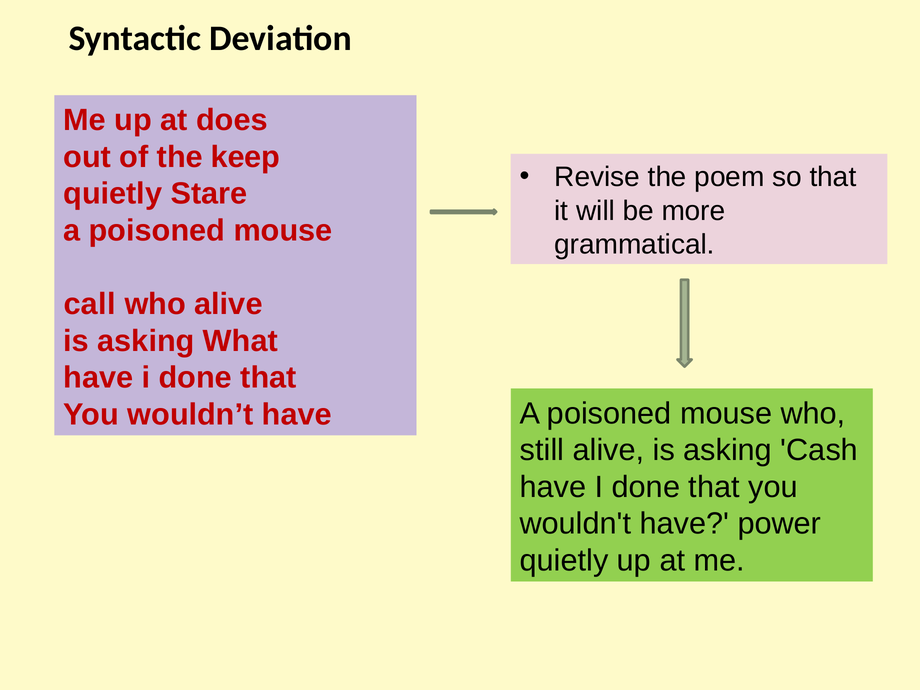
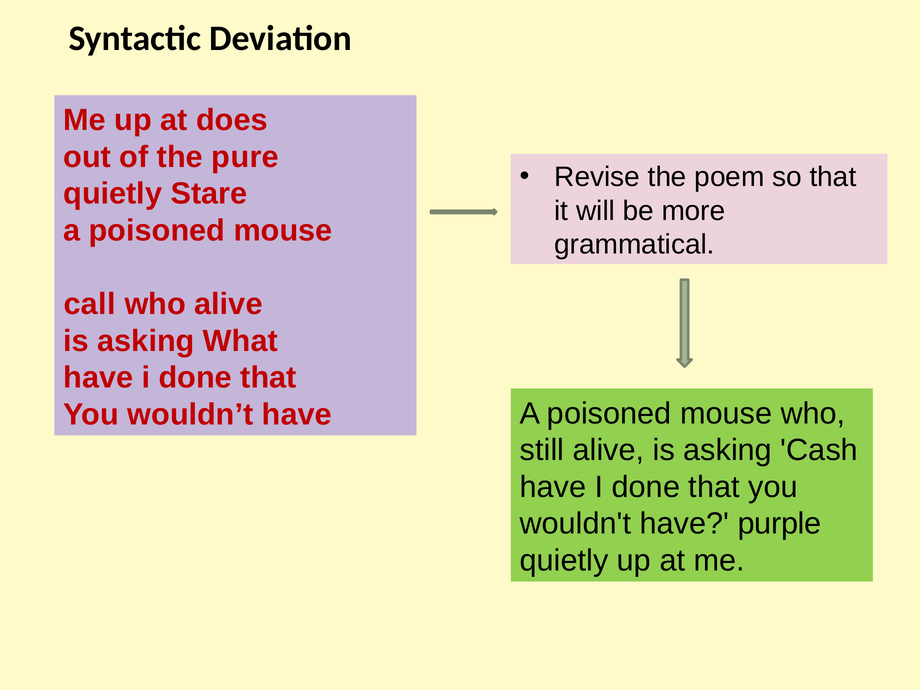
keep: keep -> pure (245, 157)
power: power -> purple (780, 524)
